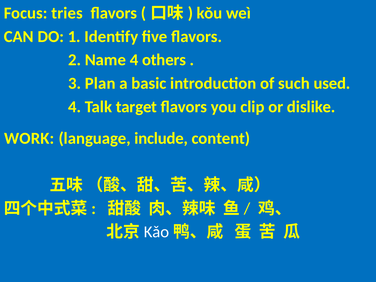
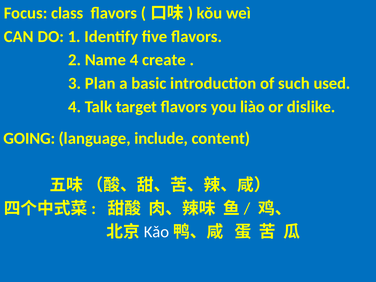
tries: tries -> class (67, 13)
others: others -> create (164, 60)
clip: clip -> liào (252, 107)
WORK: WORK -> GOING (29, 138)
